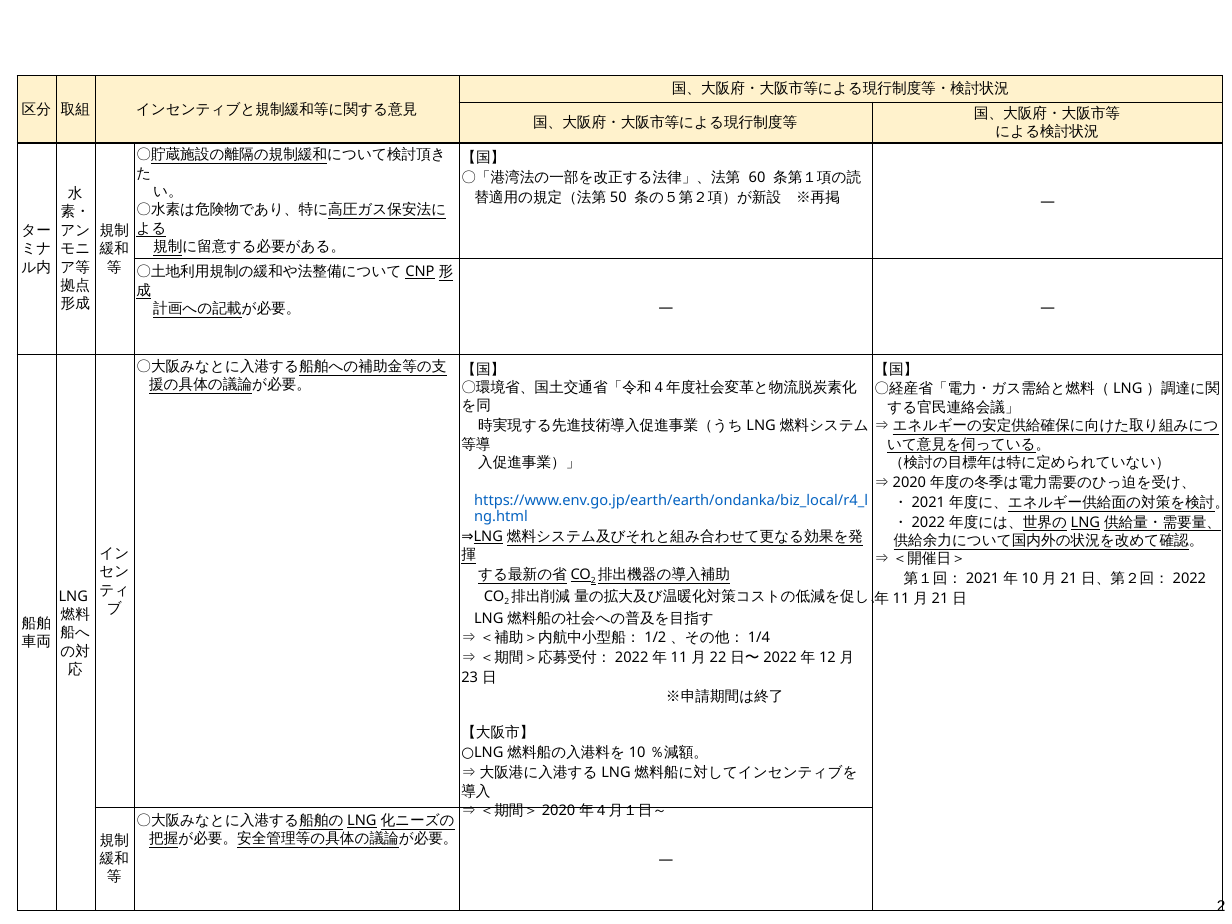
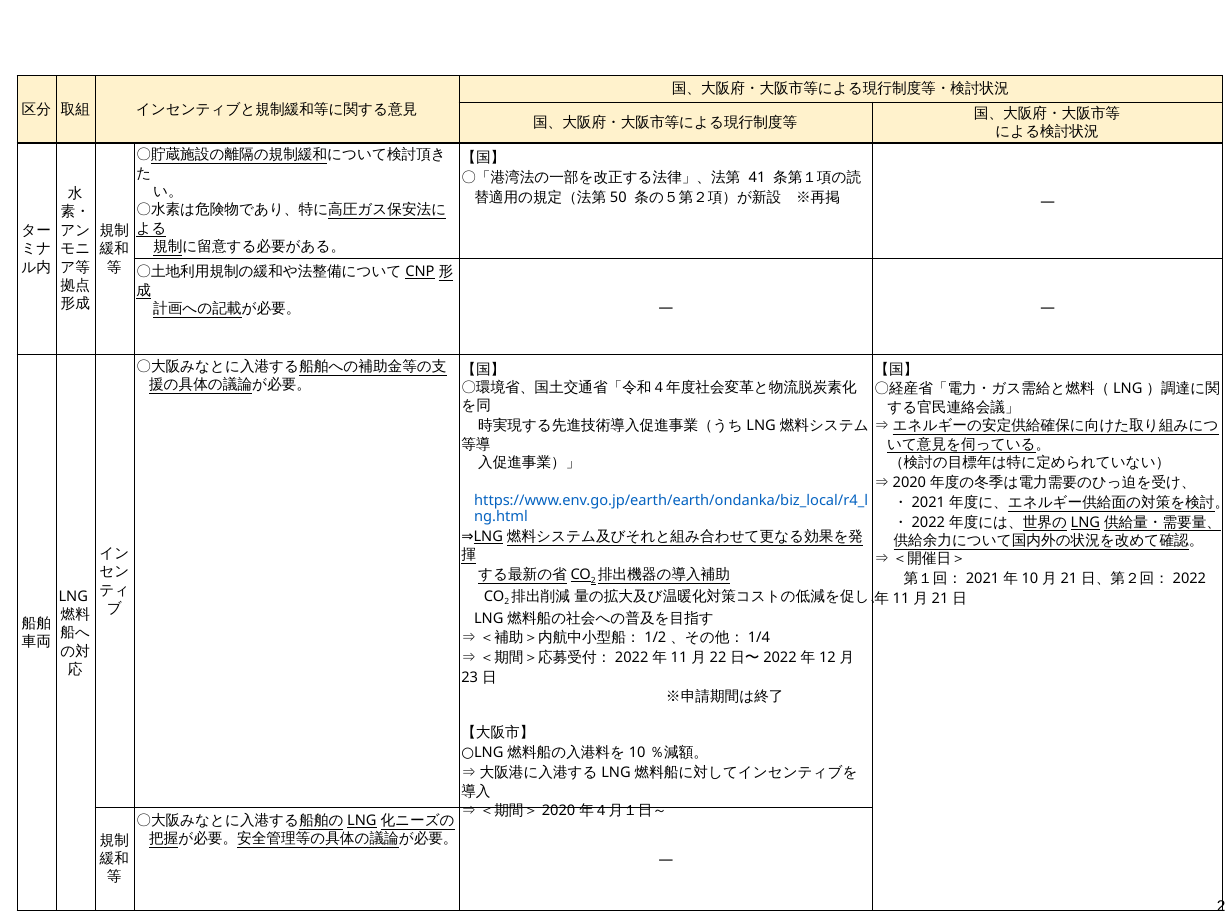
60: 60 -> 41 (757, 178)
